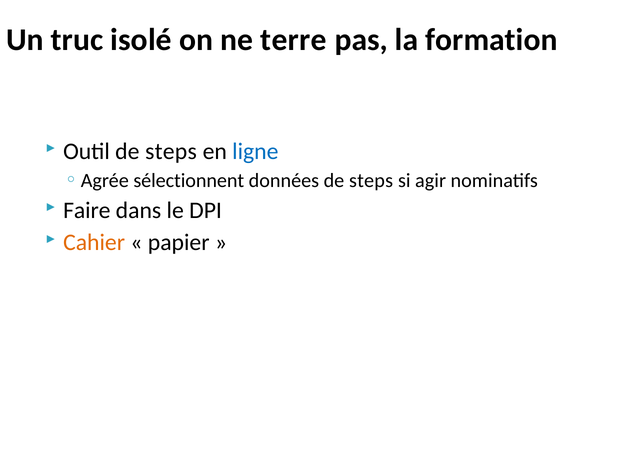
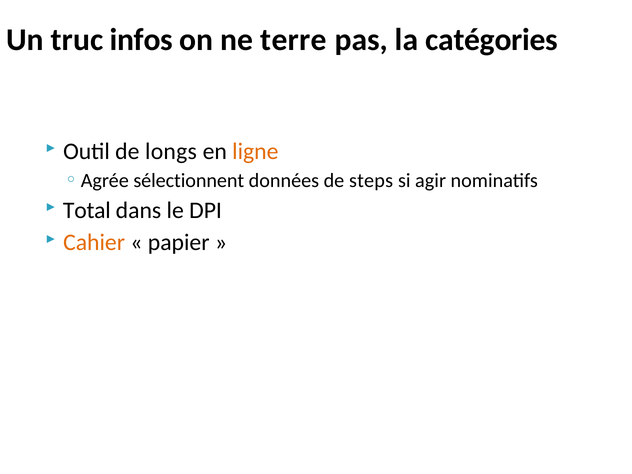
isolé: isolé -> infos (141, 40)
formation: formation -> catégories (492, 40)
Outil de steps: steps -> longs (171, 152)
ligne colour: blue -> orange (255, 152)
Faire: Faire -> Total (87, 211)
